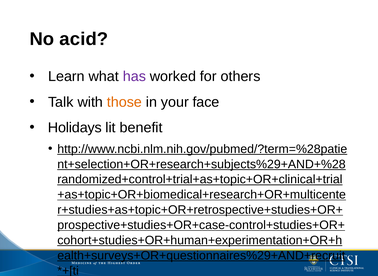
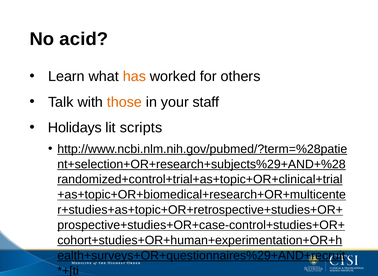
has colour: purple -> orange (134, 77)
face: face -> staff (206, 102)
benefit: benefit -> scripts (141, 128)
